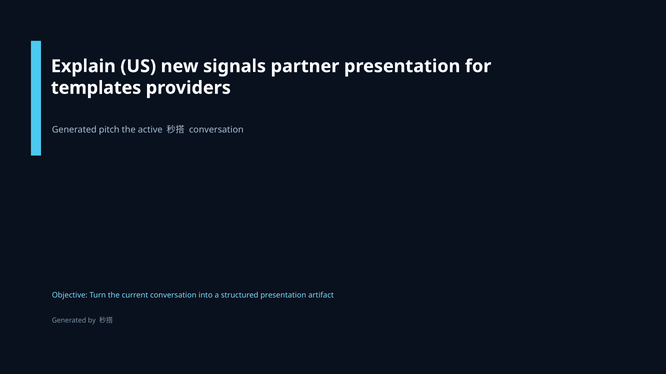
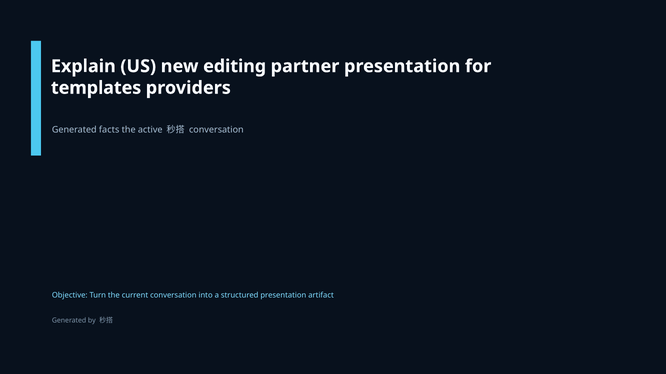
signals: signals -> editing (235, 66)
pitch: pitch -> facts (109, 130)
